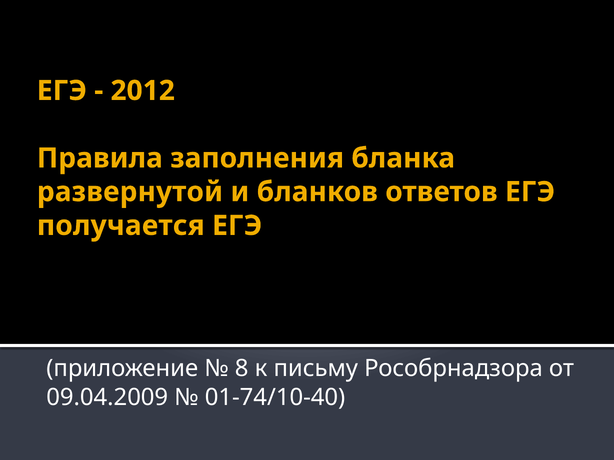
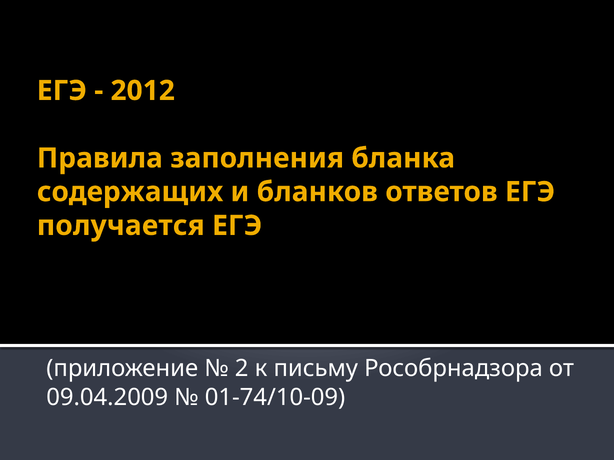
развернутой: развернутой -> содержащих (130, 192)
8: 8 -> 2 (242, 369)
01-74/10-40: 01-74/10-40 -> 01-74/10-09 (275, 398)
